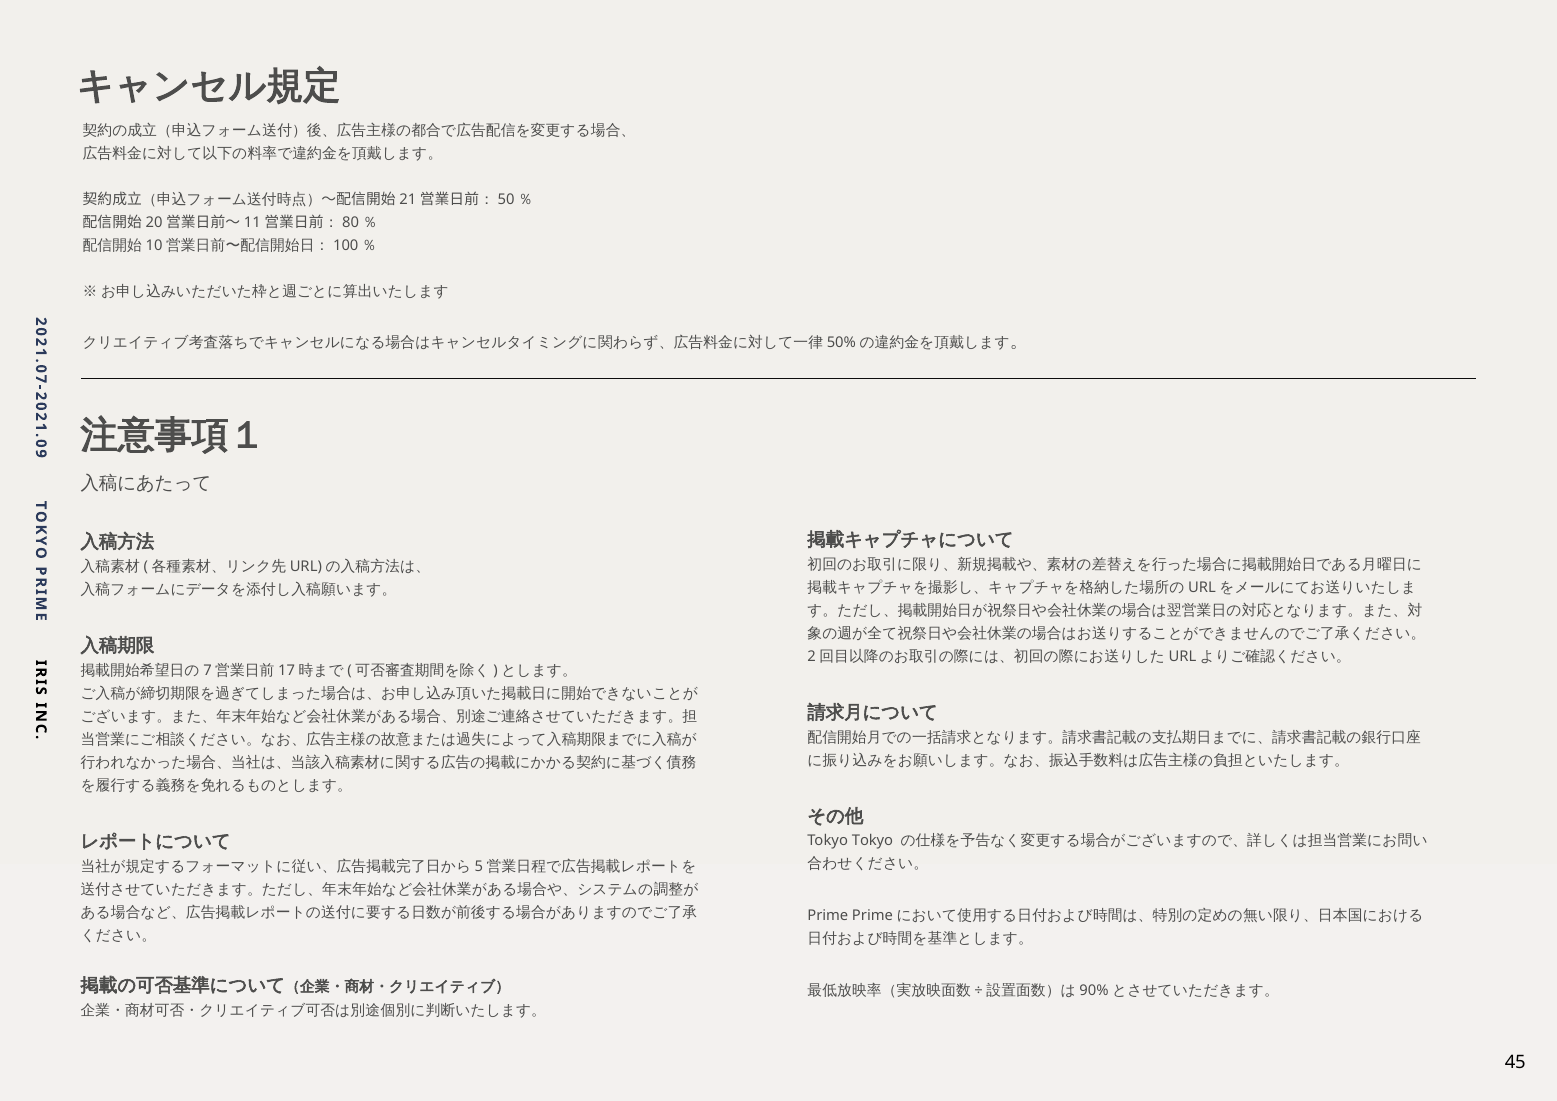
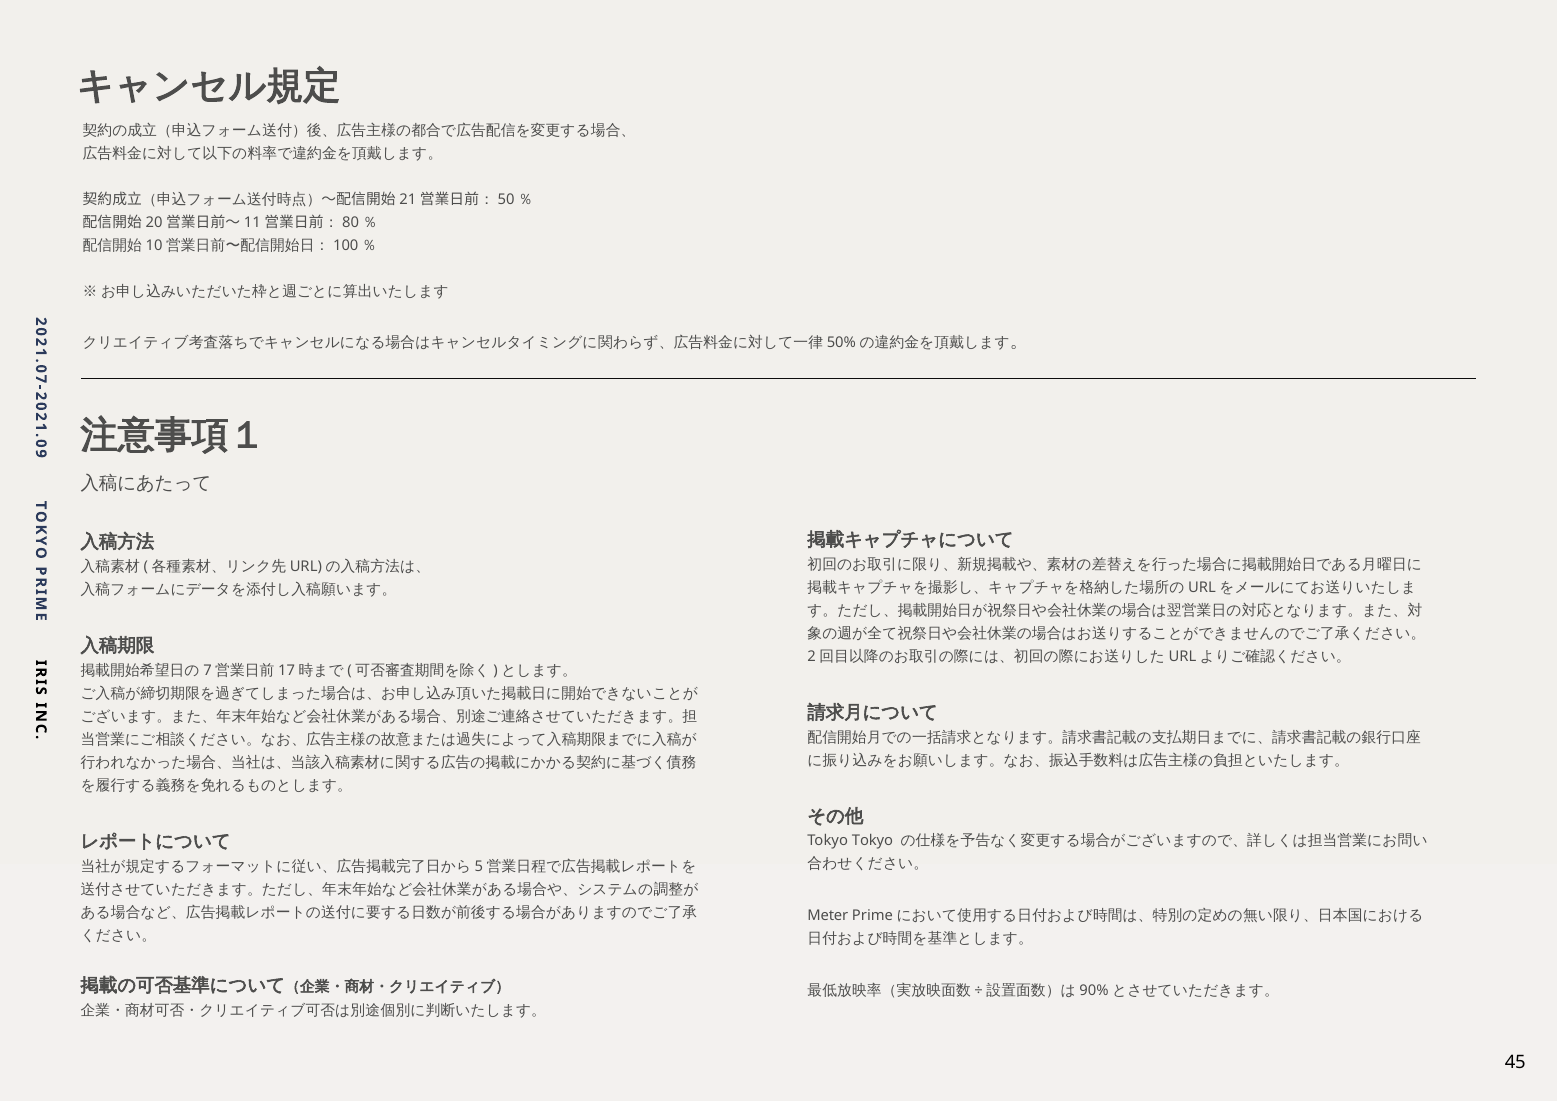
Prime: Prime -> Meter (828, 916)
